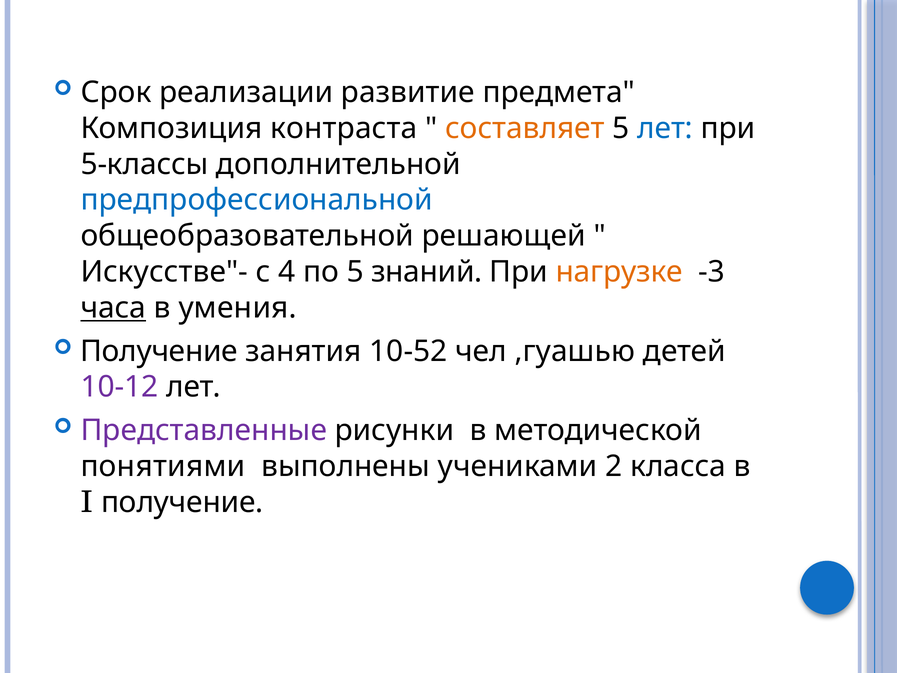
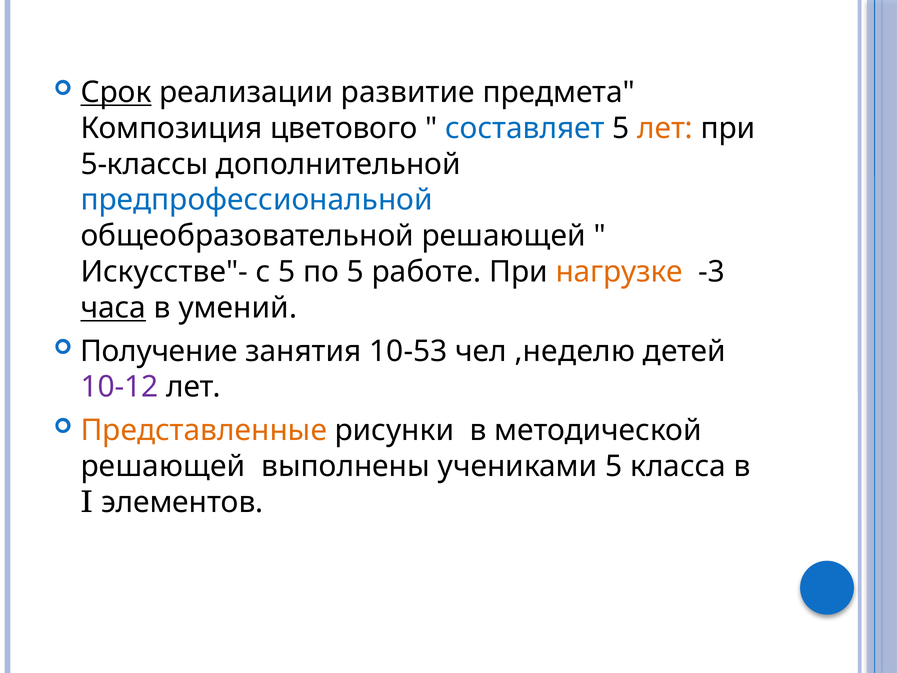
Срок underline: none -> present (116, 92)
контраста: контраста -> цветового (344, 128)
составляет colour: orange -> blue (525, 128)
лет colour: blue -> orange (665, 128)
с 4: 4 -> 5 (287, 272)
знаний: знаний -> работе (426, 272)
умения: умения -> умений (238, 308)
10-52: 10-52 -> 10-53 (408, 351)
,гуашью: ,гуашью -> ,неделю (575, 351)
Представленные colour: purple -> orange (204, 430)
понятиями: понятиями -> решающей (163, 466)
учениками 2: 2 -> 5 (614, 466)
I получение: получение -> элементов (182, 502)
